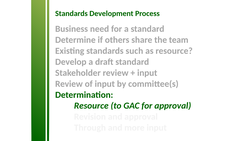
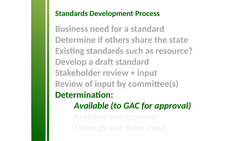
team: team -> state (179, 40)
Resource: Resource -> Available (91, 106)
